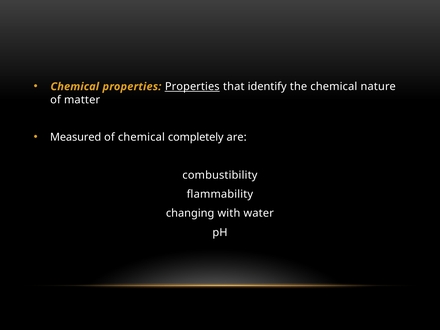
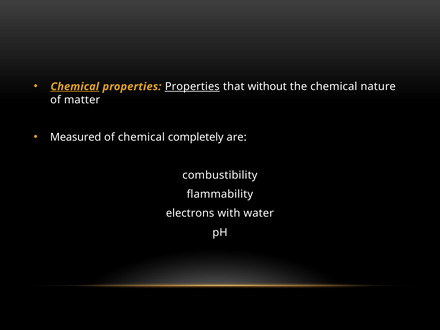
Chemical underline: none -> present (75, 87)
identify: identify -> without (267, 87)
changing: changing -> electrons (190, 213)
